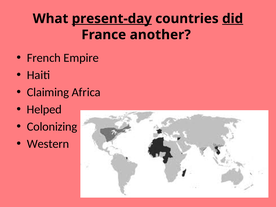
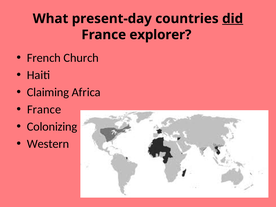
present-day underline: present -> none (112, 19)
another: another -> explorer (160, 35)
Empire: Empire -> Church (81, 58)
Helped: Helped -> France (44, 109)
